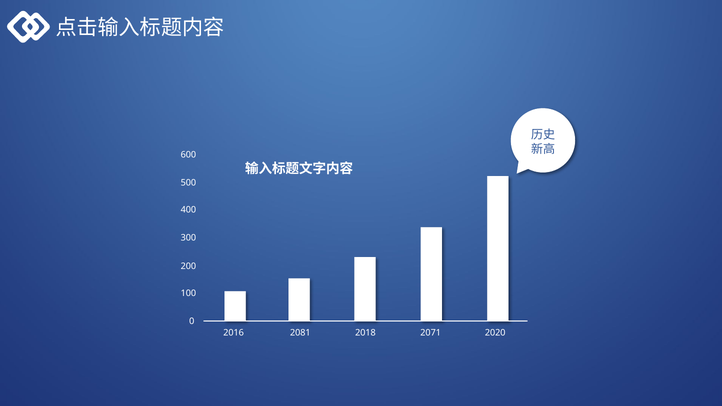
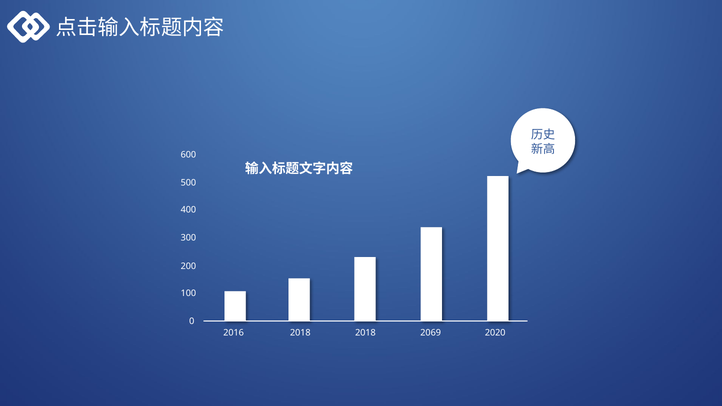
2016 2081: 2081 -> 2018 (300, 333)
2071: 2071 -> 2069 (431, 333)
